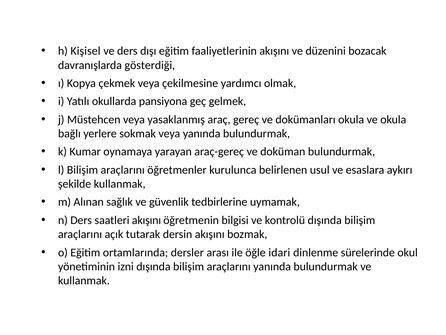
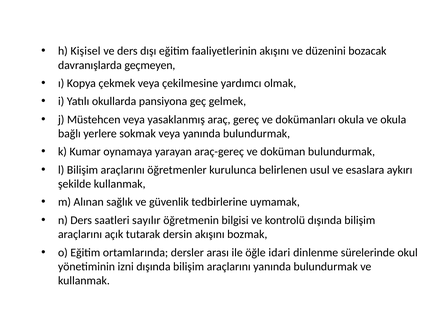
gösterdiği: gösterdiği -> geçmeyen (150, 65)
saatleri akışını: akışını -> sayılır (146, 220)
